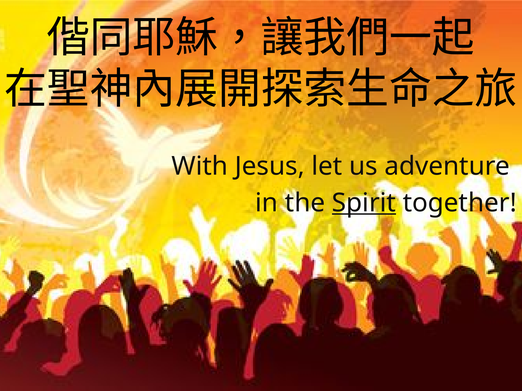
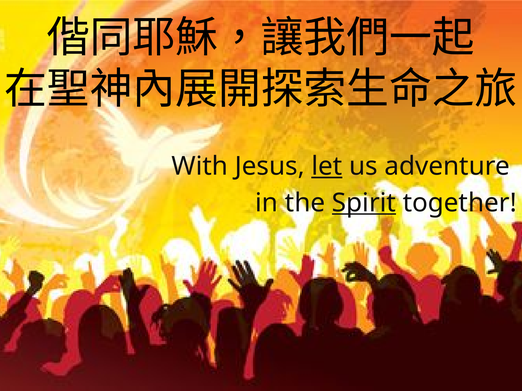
let underline: none -> present (327, 167)
